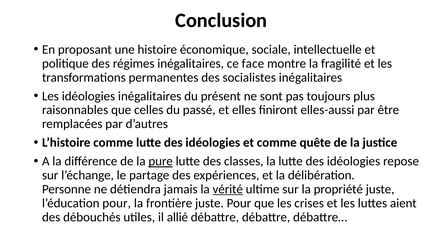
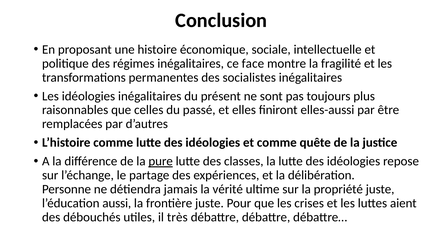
vérité underline: present -> none (228, 189)
l’éducation pour: pour -> aussi (117, 203)
allié: allié -> très (177, 217)
